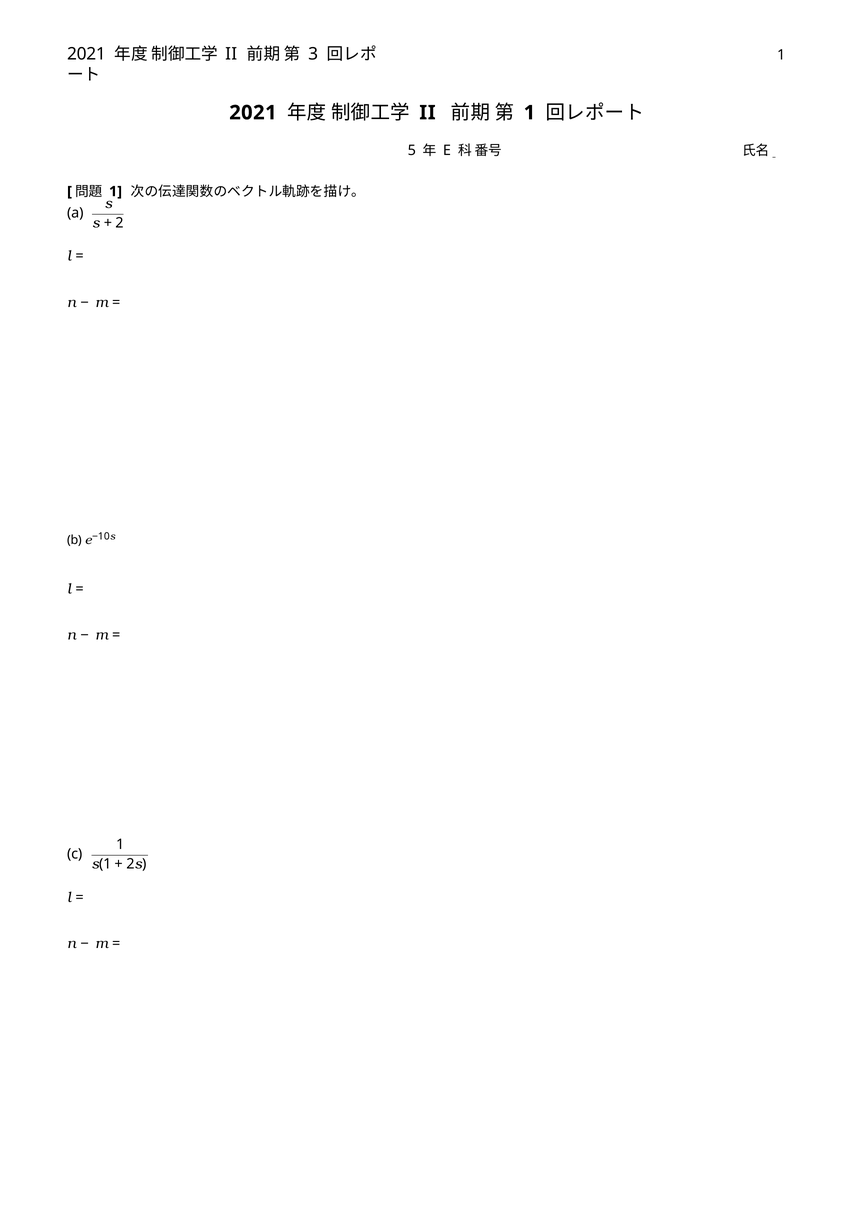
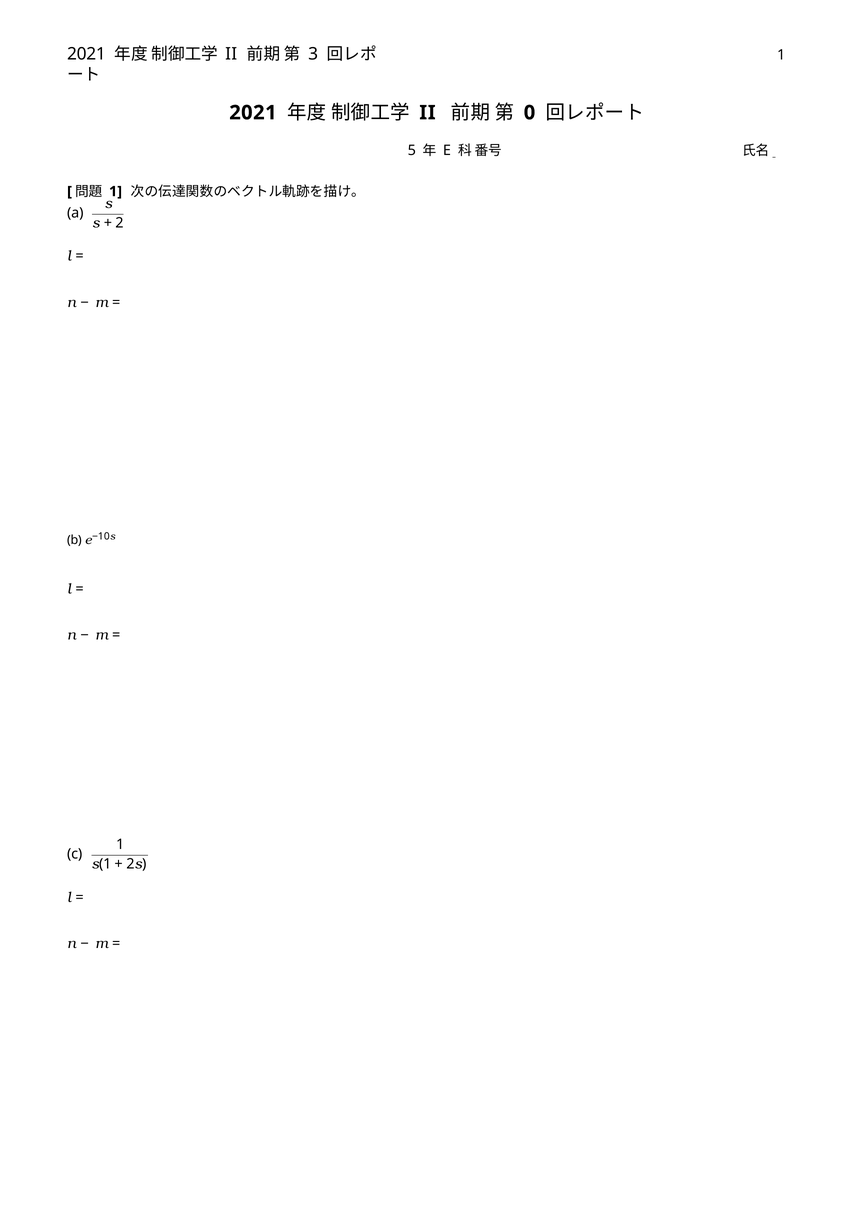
1: 1 -> 0 (529, 113)
